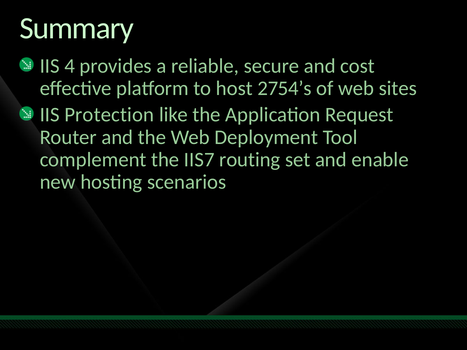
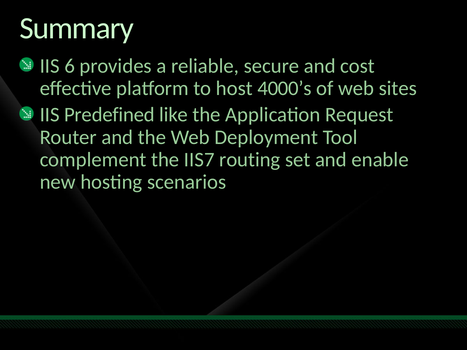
4: 4 -> 6 (70, 66)
2754’s: 2754’s -> 4000’s (285, 88)
Protection: Protection -> Predefined (109, 115)
